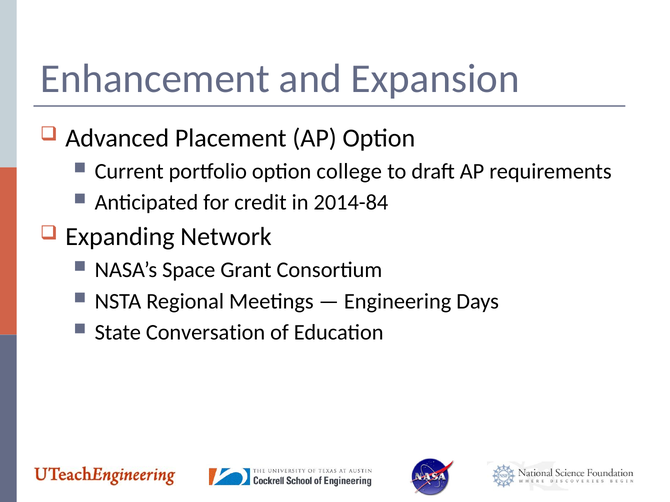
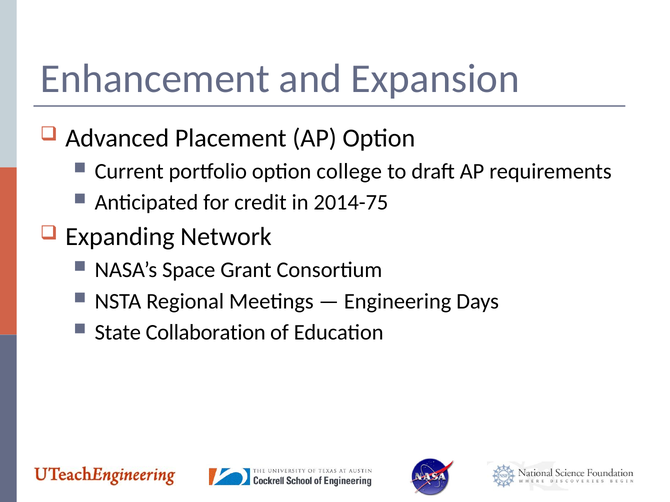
2014-84: 2014-84 -> 2014-75 (351, 203)
Conversation: Conversation -> Collaboration (206, 333)
